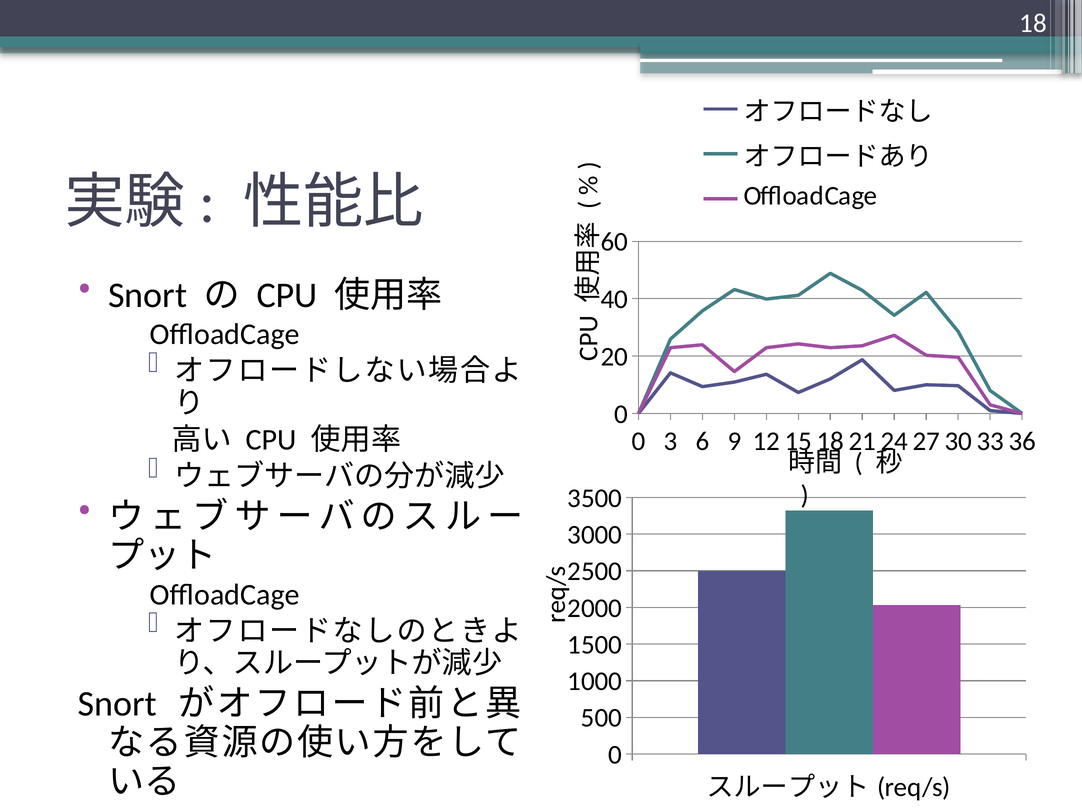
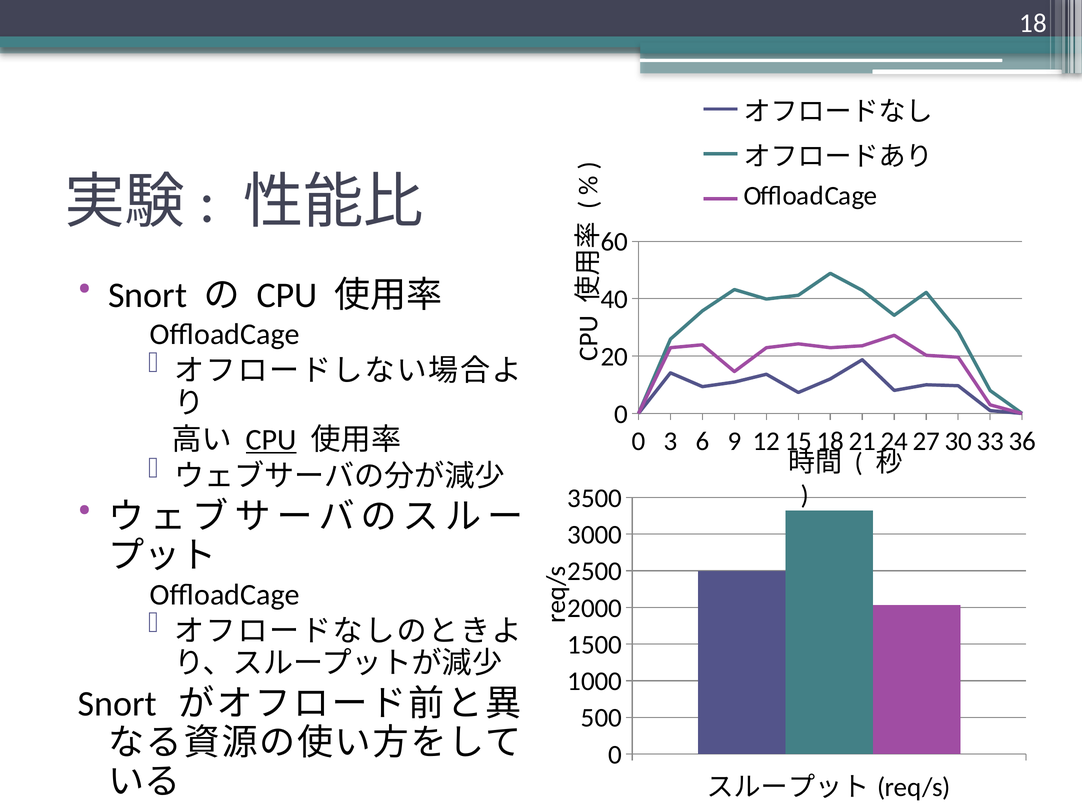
CPU underline: none -> present (271, 440)
